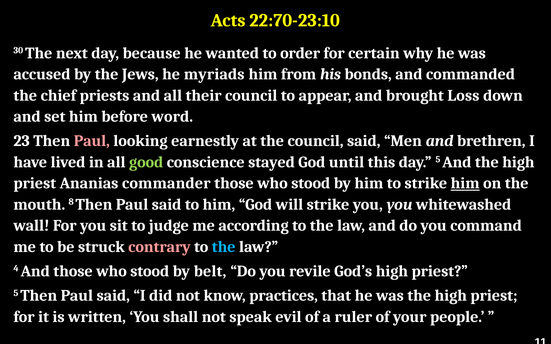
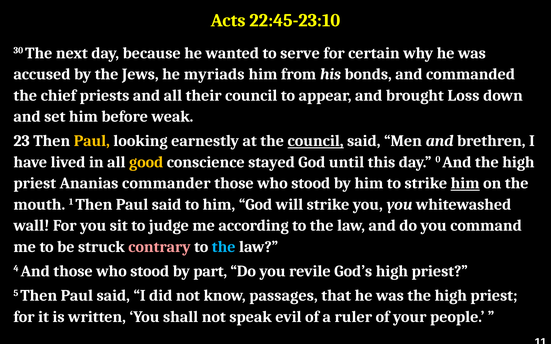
22:70-23:10: 22:70-23:10 -> 22:45-23:10 (295, 20)
order: order -> serve (300, 53)
word: word -> weak (172, 117)
Paul colour: pink -> yellow (92, 141)
council underline: none -> present (316, 141)
good colour: light green -> yellow (146, 162)
day 5: 5 -> 0 (438, 160)
8: 8 -> 1 (71, 202)
belt: belt -> part (210, 271)
practices: practices -> passages (283, 296)
